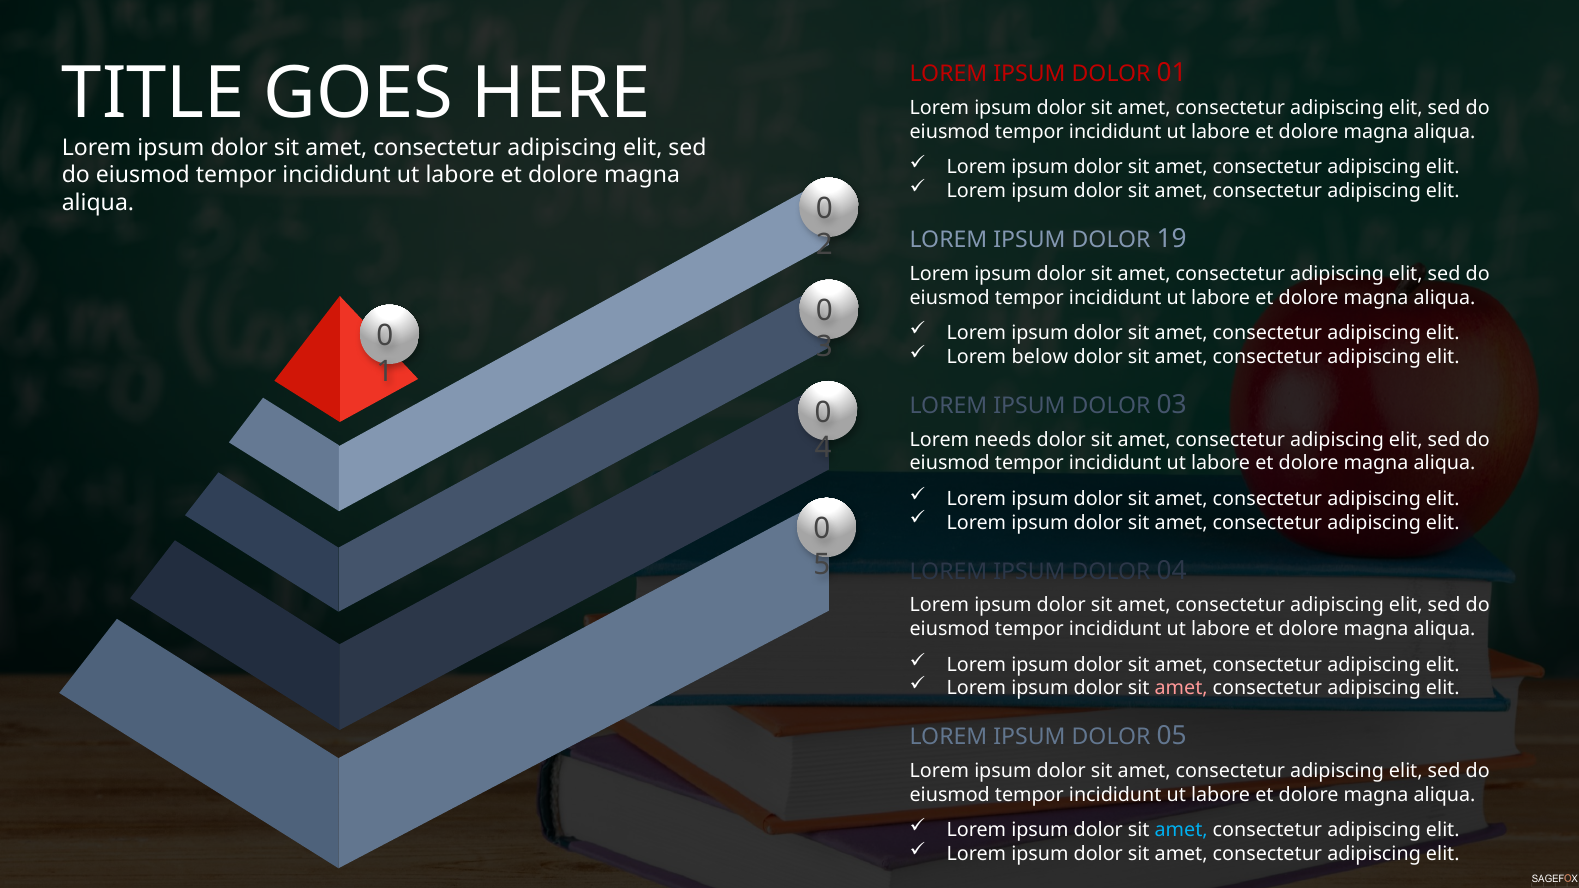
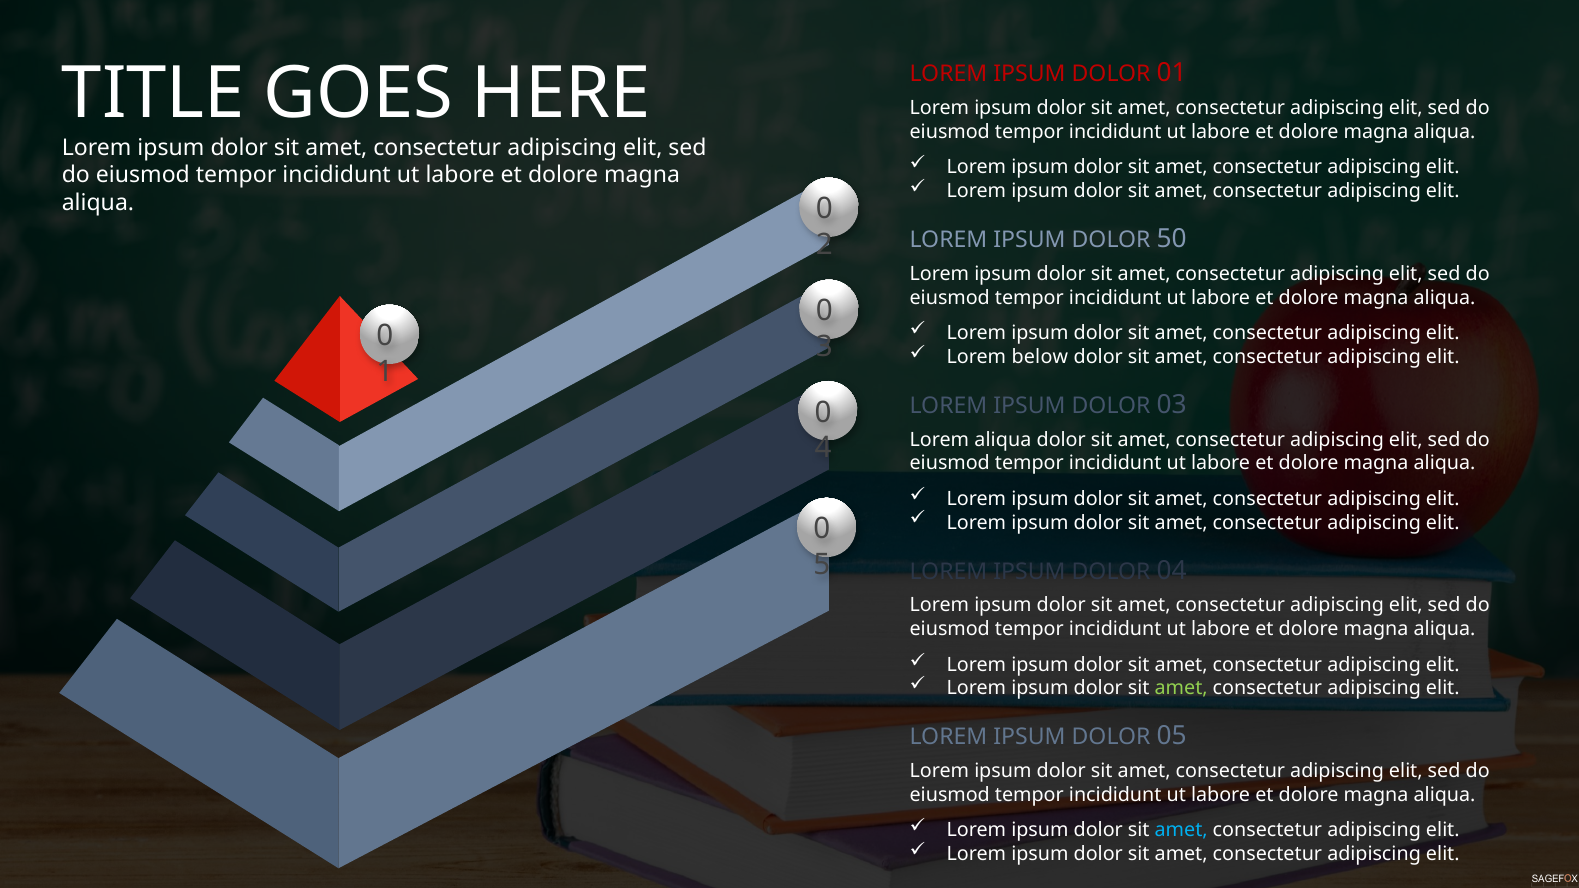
19: 19 -> 50 (1172, 239)
Lorem needs: needs -> aliqua (1003, 440)
amet colour: pink -> light green (1181, 689)
